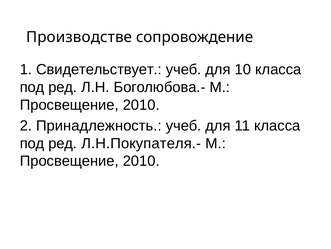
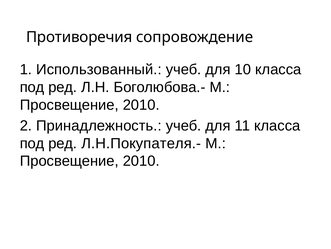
Производстве: Производстве -> Противоречия (79, 37)
Свидетельствует: Свидетельствует -> Использованный (99, 69)
